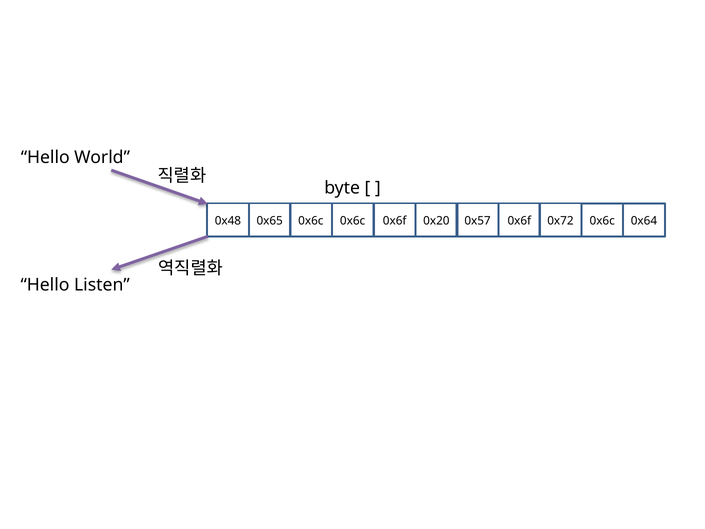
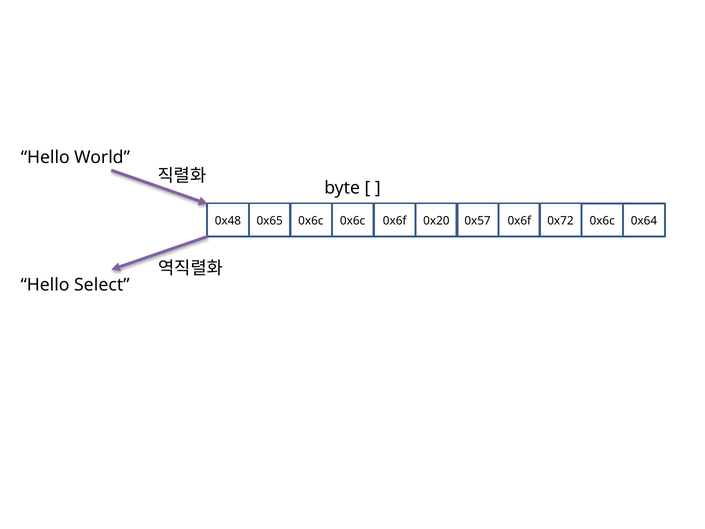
Listen: Listen -> Select (102, 285)
